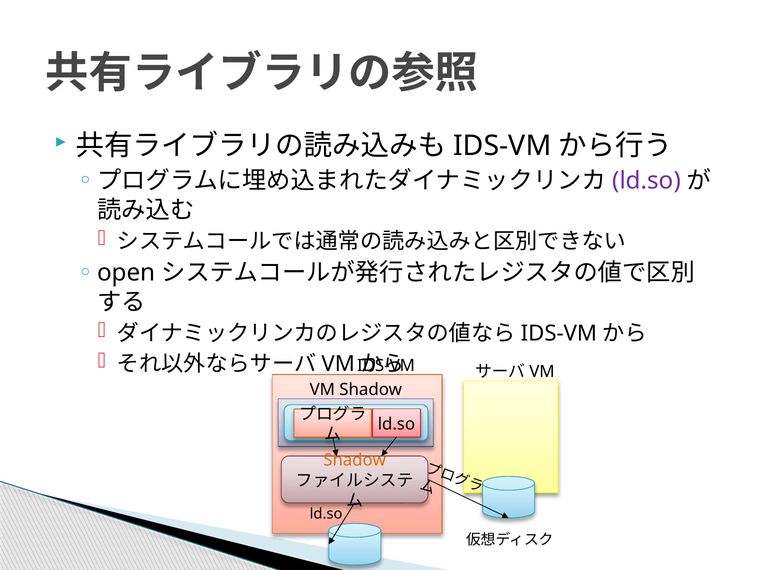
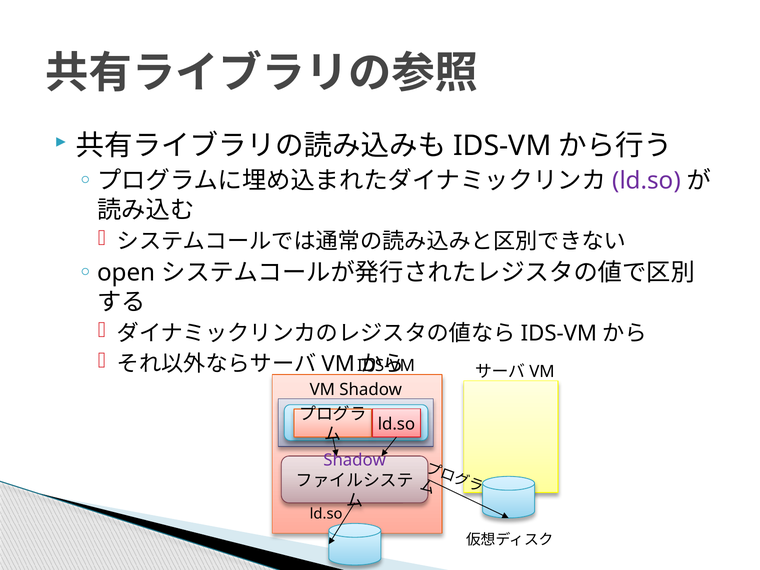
Shadow colour: orange -> purple (355, 460)
